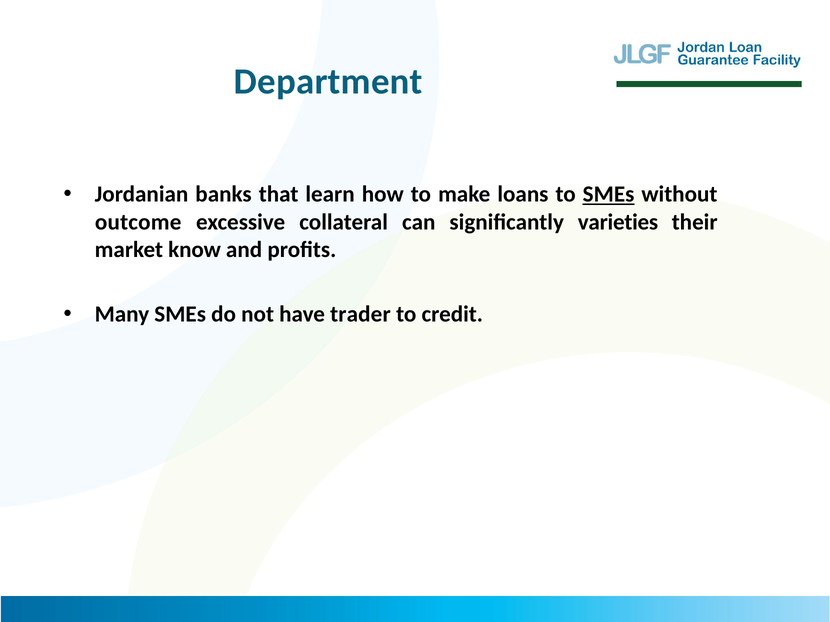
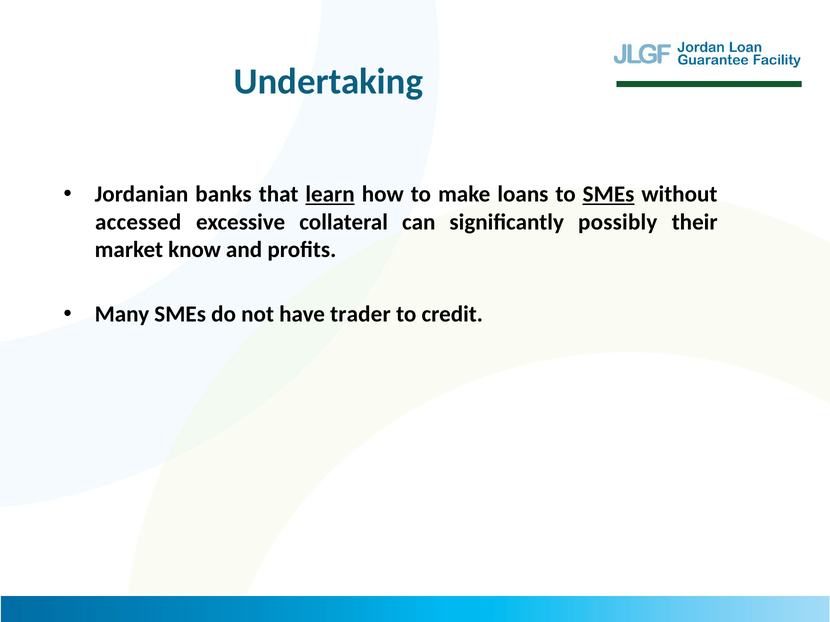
Department: Department -> Undertaking (328, 82)
learn underline: none -> present (330, 194)
outcome: outcome -> accessed (138, 222)
varieties: varieties -> possibly (618, 222)
